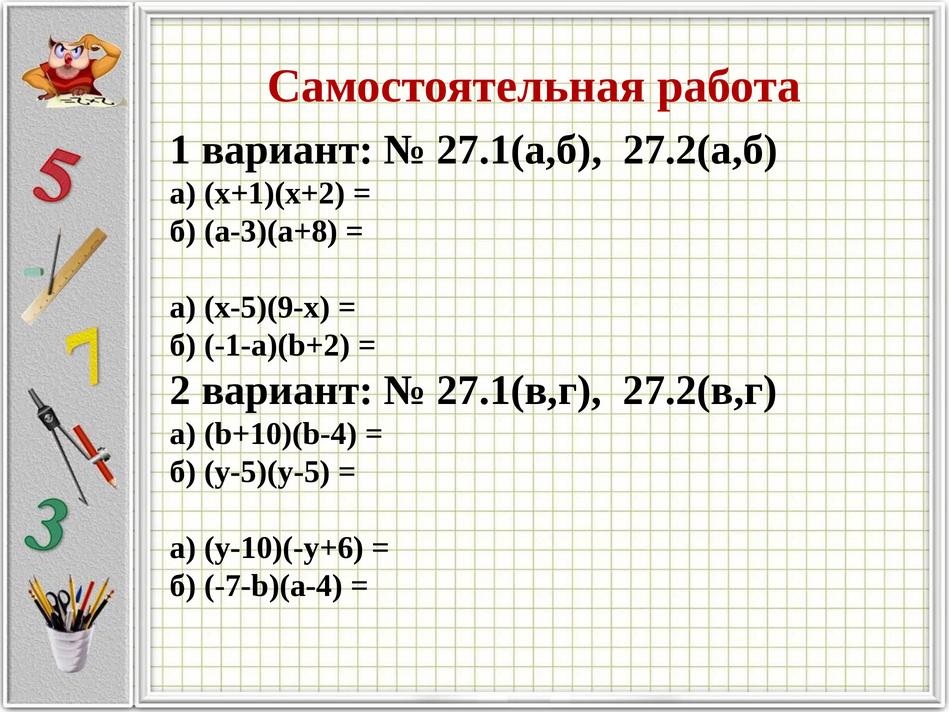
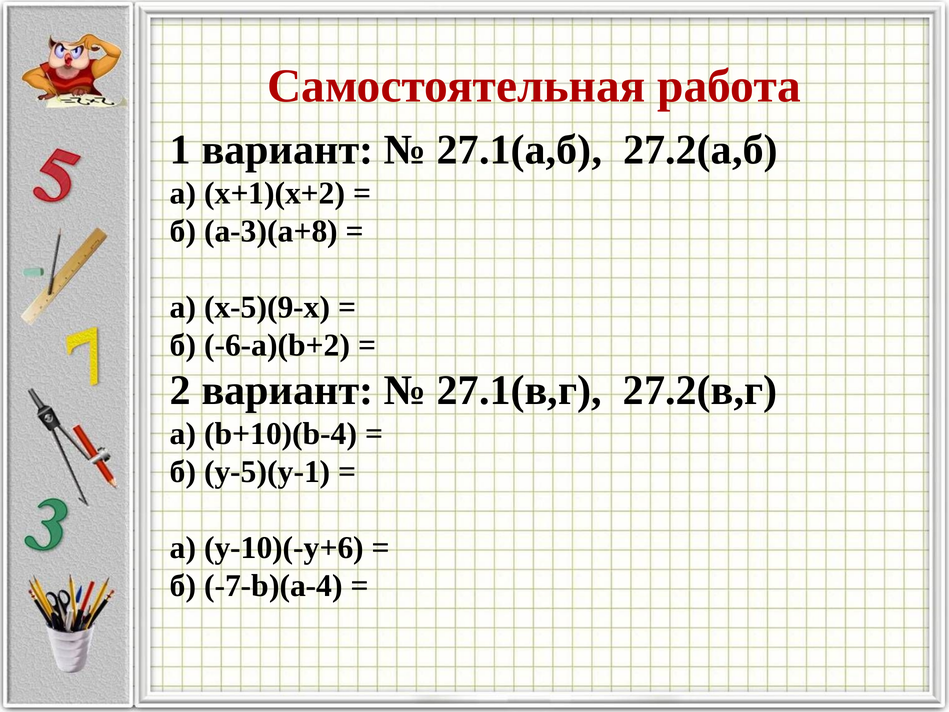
-1-a)(b+2: -1-a)(b+2 -> -6-a)(b+2 (277, 345)
y-5)(y-5: y-5)(y-5 -> y-5)(y-1 (267, 472)
